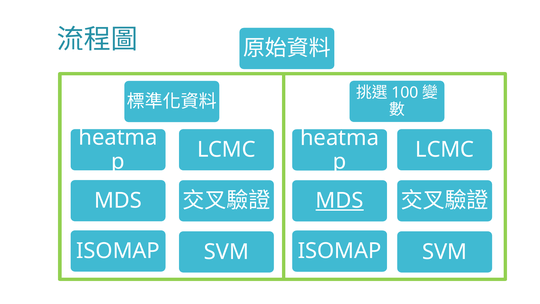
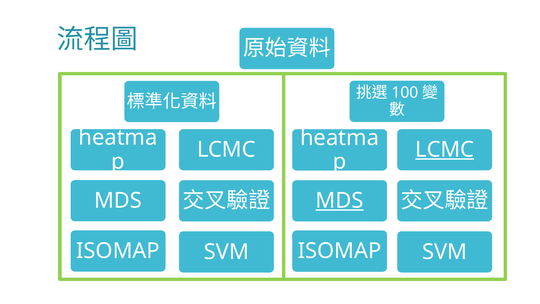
LCMC underline: none -> present (445, 149)
